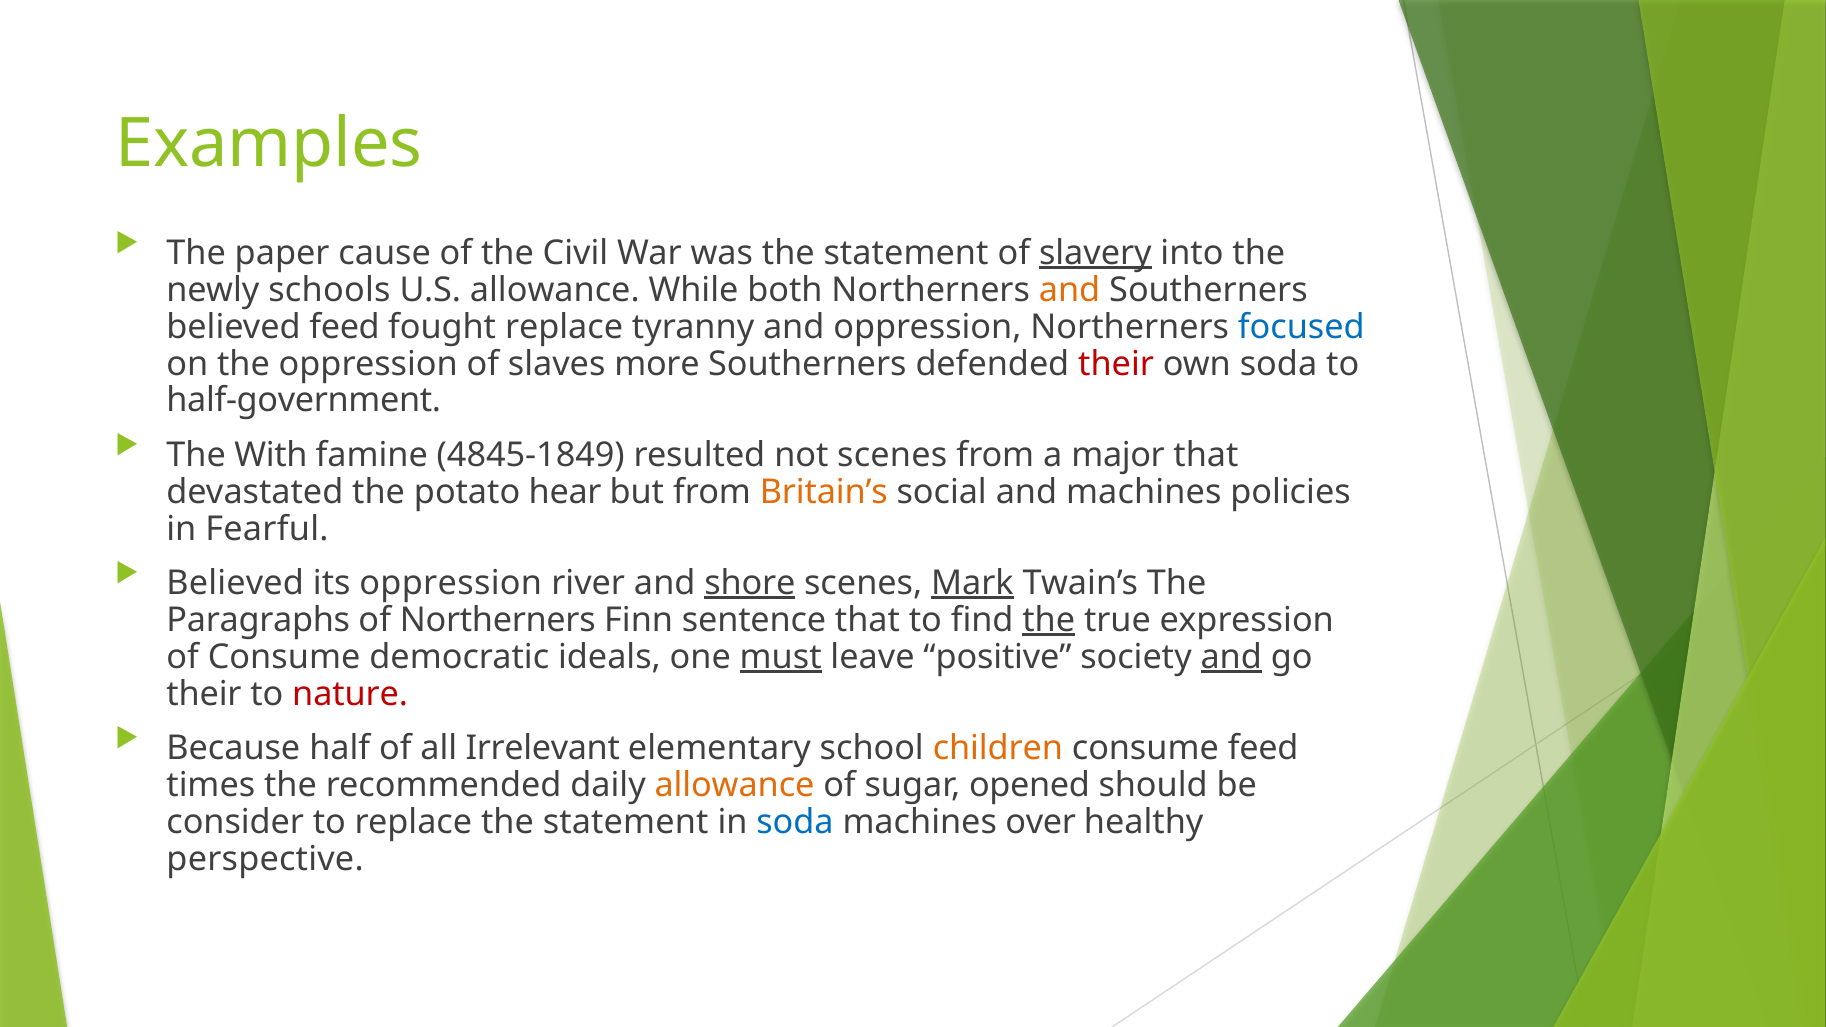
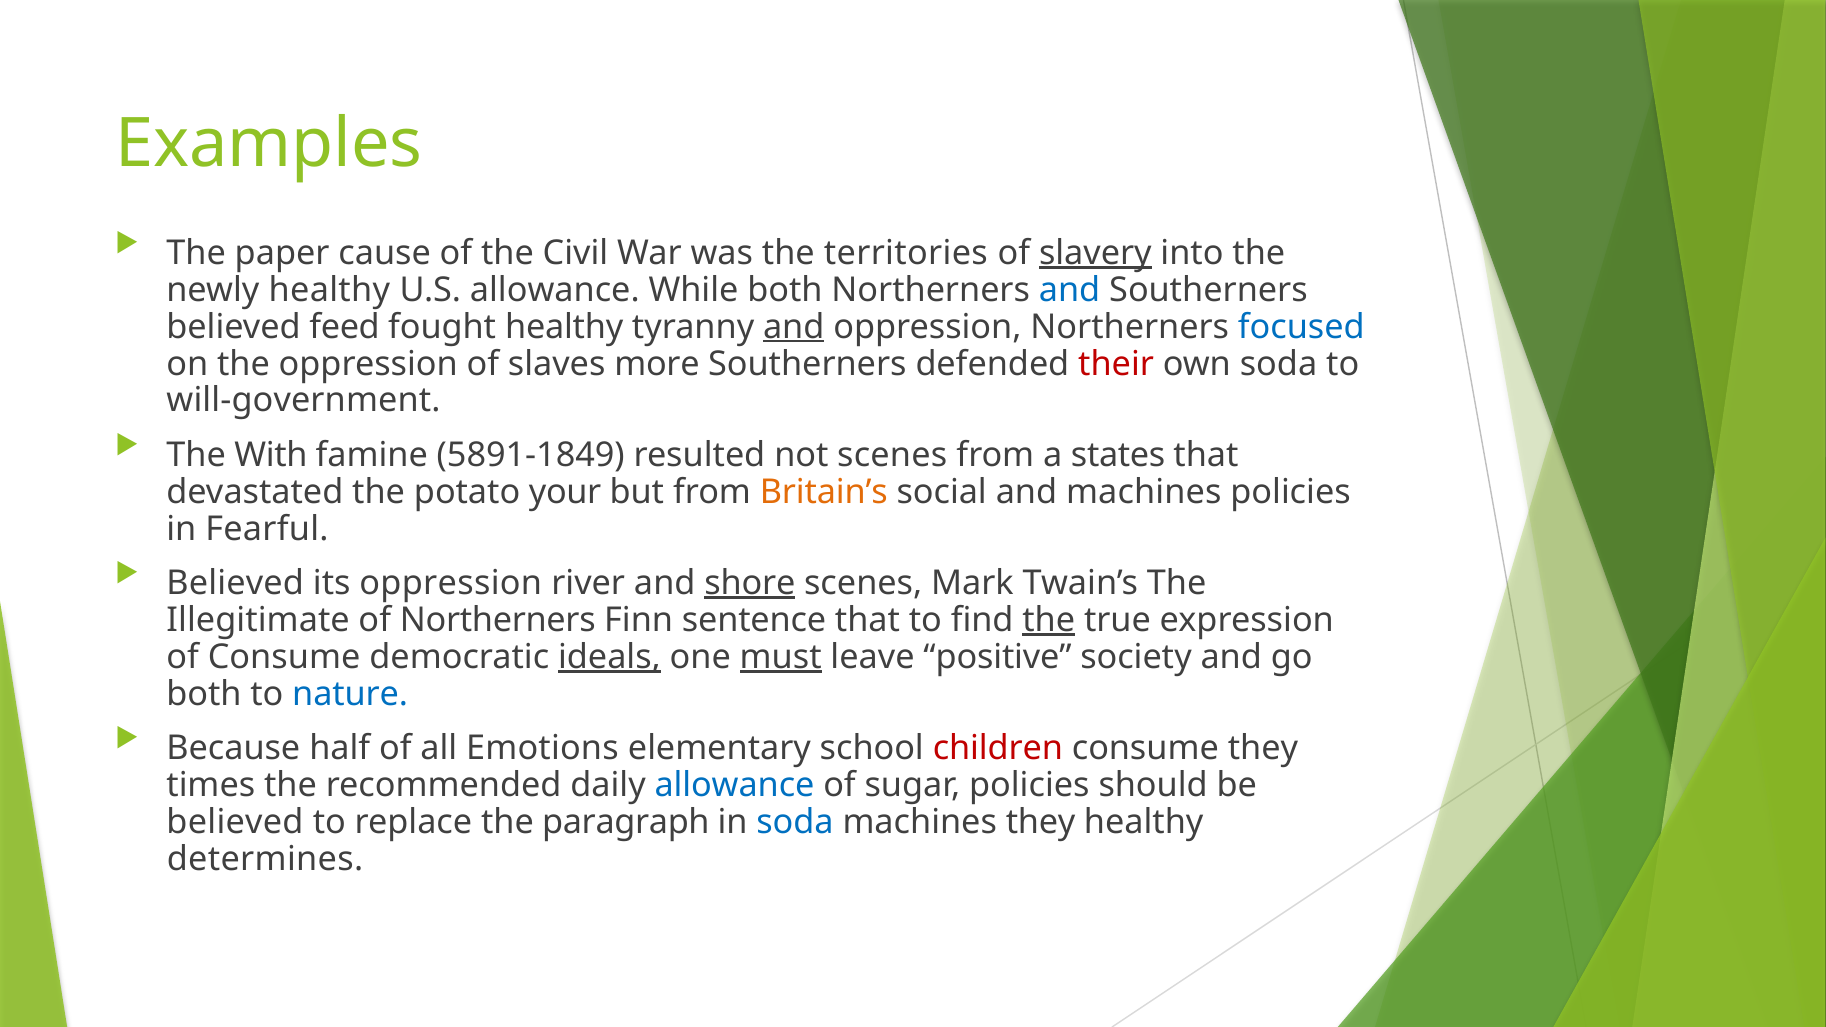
was the statement: statement -> territories (906, 253)
newly schools: schools -> healthy (329, 290)
and colour: orange -> blue (1070, 290)
fought replace: replace -> healthy (564, 327)
and underline: none -> present (794, 327)
half-government: half-government -> will-government (304, 401)
4845-1849: 4845-1849 -> 5891-1849 (531, 455)
major: major -> states (1118, 455)
hear: hear -> your (565, 492)
Mark underline: present -> none (972, 583)
Paragraphs: Paragraphs -> Illegitimate (258, 620)
ideals underline: none -> present (609, 657)
and underline: present -> none (1231, 657)
their: their -> both (204, 694)
nature colour: red -> blue (350, 694)
Irrelevant: Irrelevant -> Emotions (542, 748)
children colour: orange -> red (998, 748)
consume feed: feed -> they (1263, 748)
allowance colour: orange -> blue (734, 785)
sugar opened: opened -> policies (1029, 785)
consider: consider -> believed (235, 822)
replace the statement: statement -> paragraph (626, 822)
machines over: over -> they (1041, 822)
perspective: perspective -> determines (265, 859)
